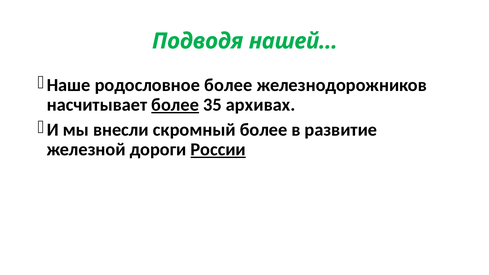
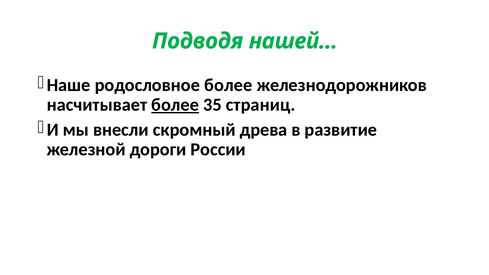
архивах: архивах -> страниц (261, 105)
скромный более: более -> древа (264, 130)
России underline: present -> none (218, 149)
